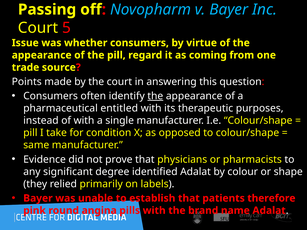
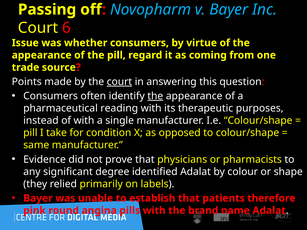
5: 5 -> 6 (67, 28)
court underline: none -> present (119, 82)
entitled: entitled -> reading (119, 108)
